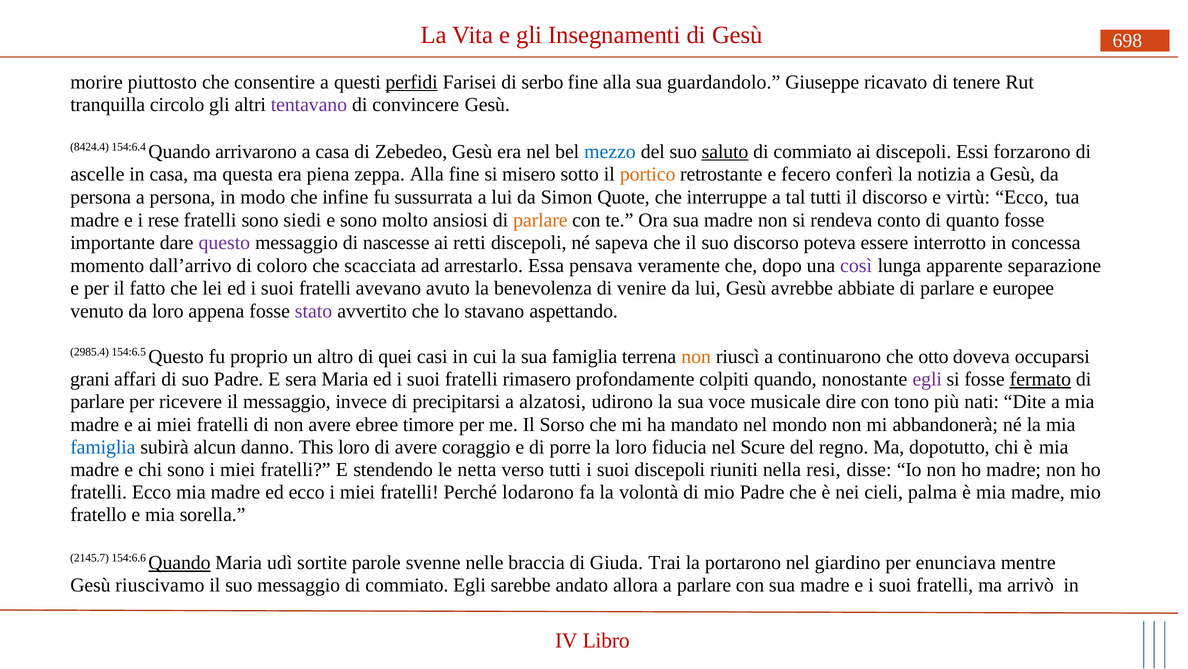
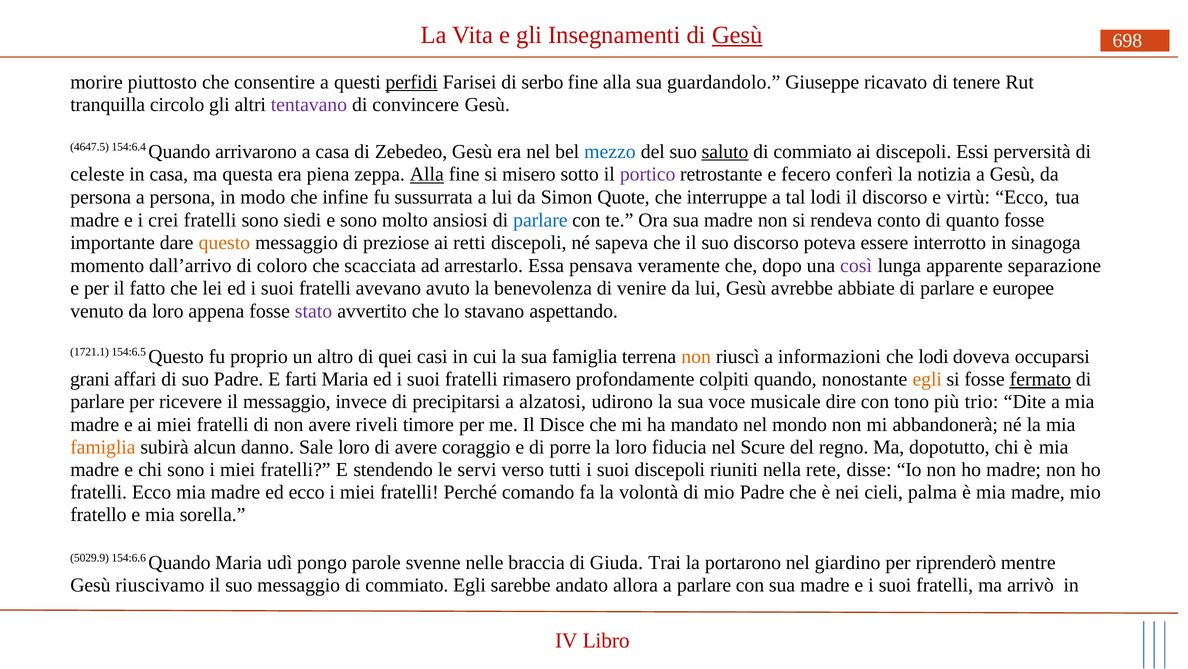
Gesù underline: none -> present (737, 35)
8424.4: 8424.4 -> 4647.5 (90, 147)
forzarono: forzarono -> perversità (1032, 152)
ascelle: ascelle -> celeste (97, 174)
Alla underline: none -> present (427, 174)
portico colour: orange -> purple (648, 174)
tal tutti: tutti -> lodi (826, 197)
rese: rese -> crei (163, 220)
parlare colour: orange -> blue (540, 220)
questo colour: purple -> orange (224, 243)
nascesse: nascesse -> preziose (396, 243)
concessa: concessa -> sinagoga (1046, 243)
2985.4: 2985.4 -> 1721.1 (90, 352)
continuarono: continuarono -> informazioni (829, 357)
che otto: otto -> lodi (934, 357)
sera: sera -> farti (301, 379)
egli colour: purple -> orange (927, 379)
nati: nati -> trio (982, 402)
ebree: ebree -> riveli (377, 425)
Sorso: Sorso -> Disce (562, 425)
famiglia colour: blue -> orange (103, 447)
This: This -> Sale (316, 447)
netta: netta -> servi (477, 470)
resi: resi -> rete (823, 470)
lodarono: lodarono -> comando (538, 492)
2145.7: 2145.7 -> 5029.9 (90, 558)
Quando underline: present -> none (179, 563)
sortite: sortite -> pongo (322, 563)
enunciava: enunciava -> riprenderò (956, 563)
